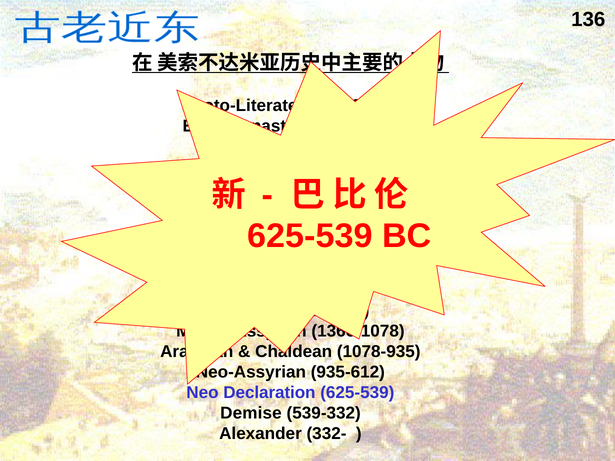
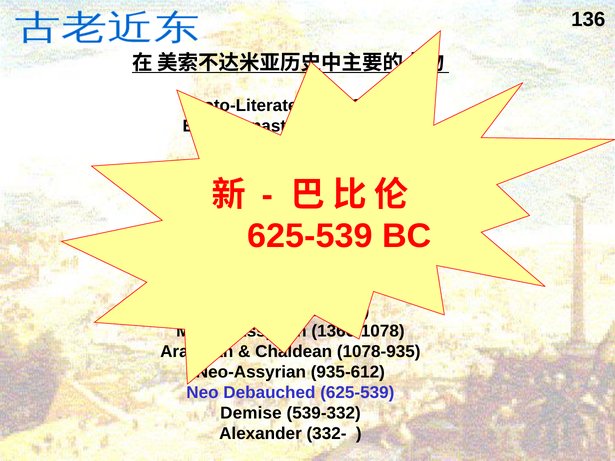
Declaration: Declaration -> Debauched (269, 393)
